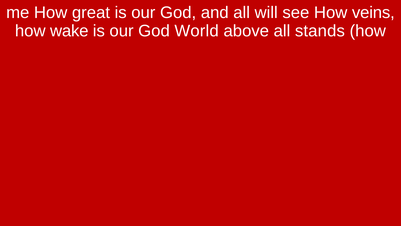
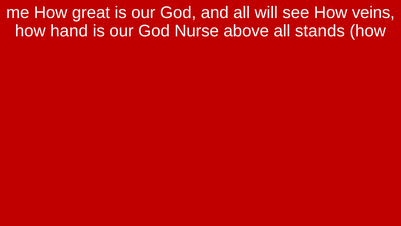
wake: wake -> hand (69, 31)
World: World -> Nurse (197, 31)
